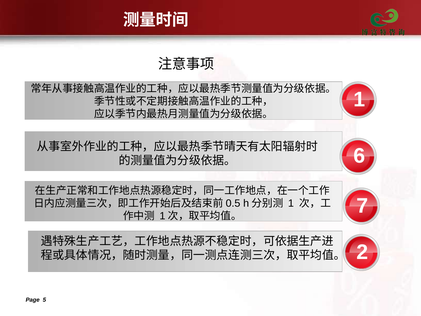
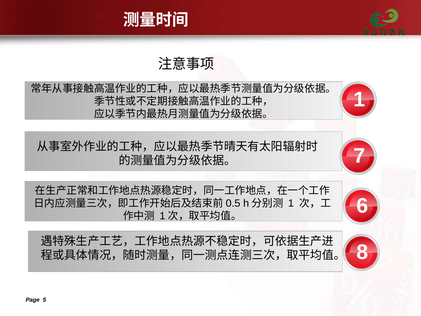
6: 6 -> 7 (359, 156)
7: 7 -> 6 (363, 206)
2: 2 -> 8 (363, 252)
